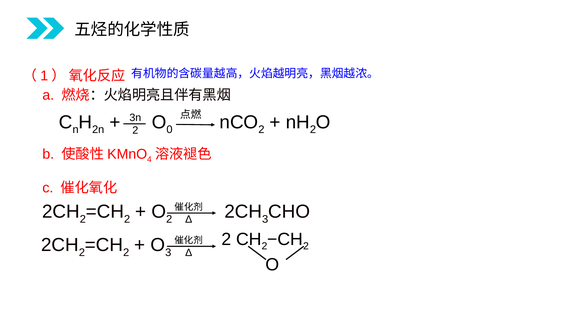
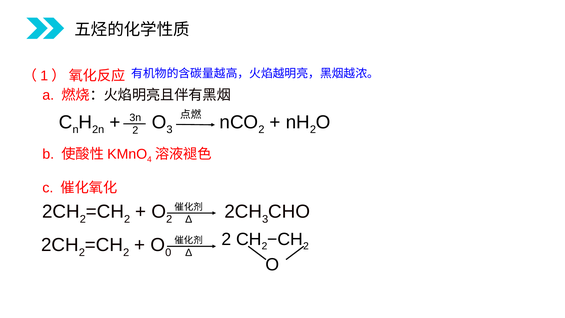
O 0: 0 -> 3 (170, 130)
O 3: 3 -> 0 (168, 252)
